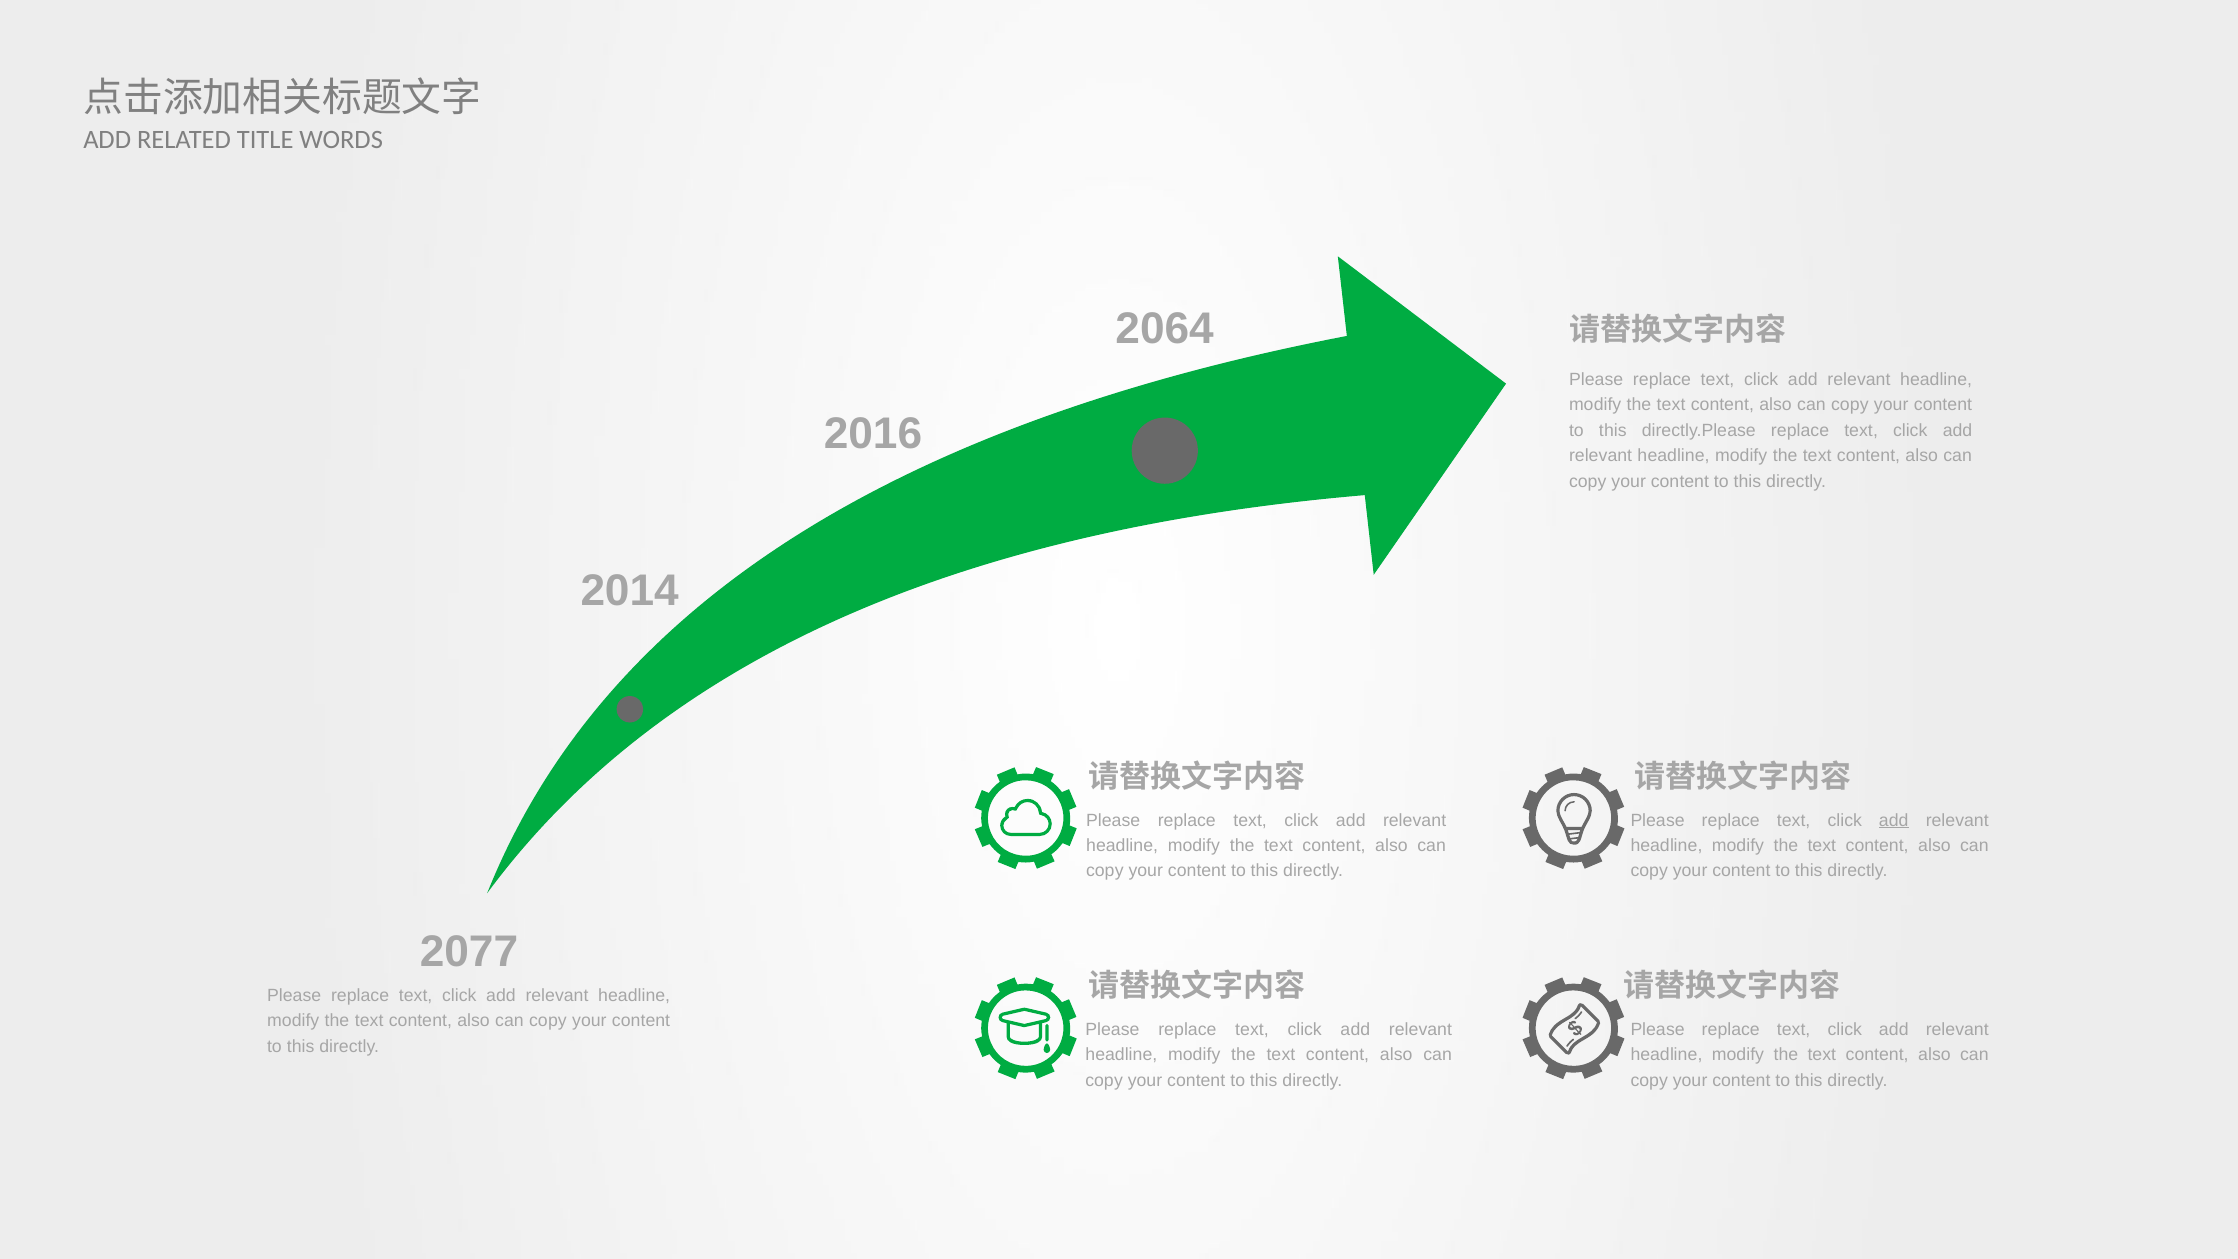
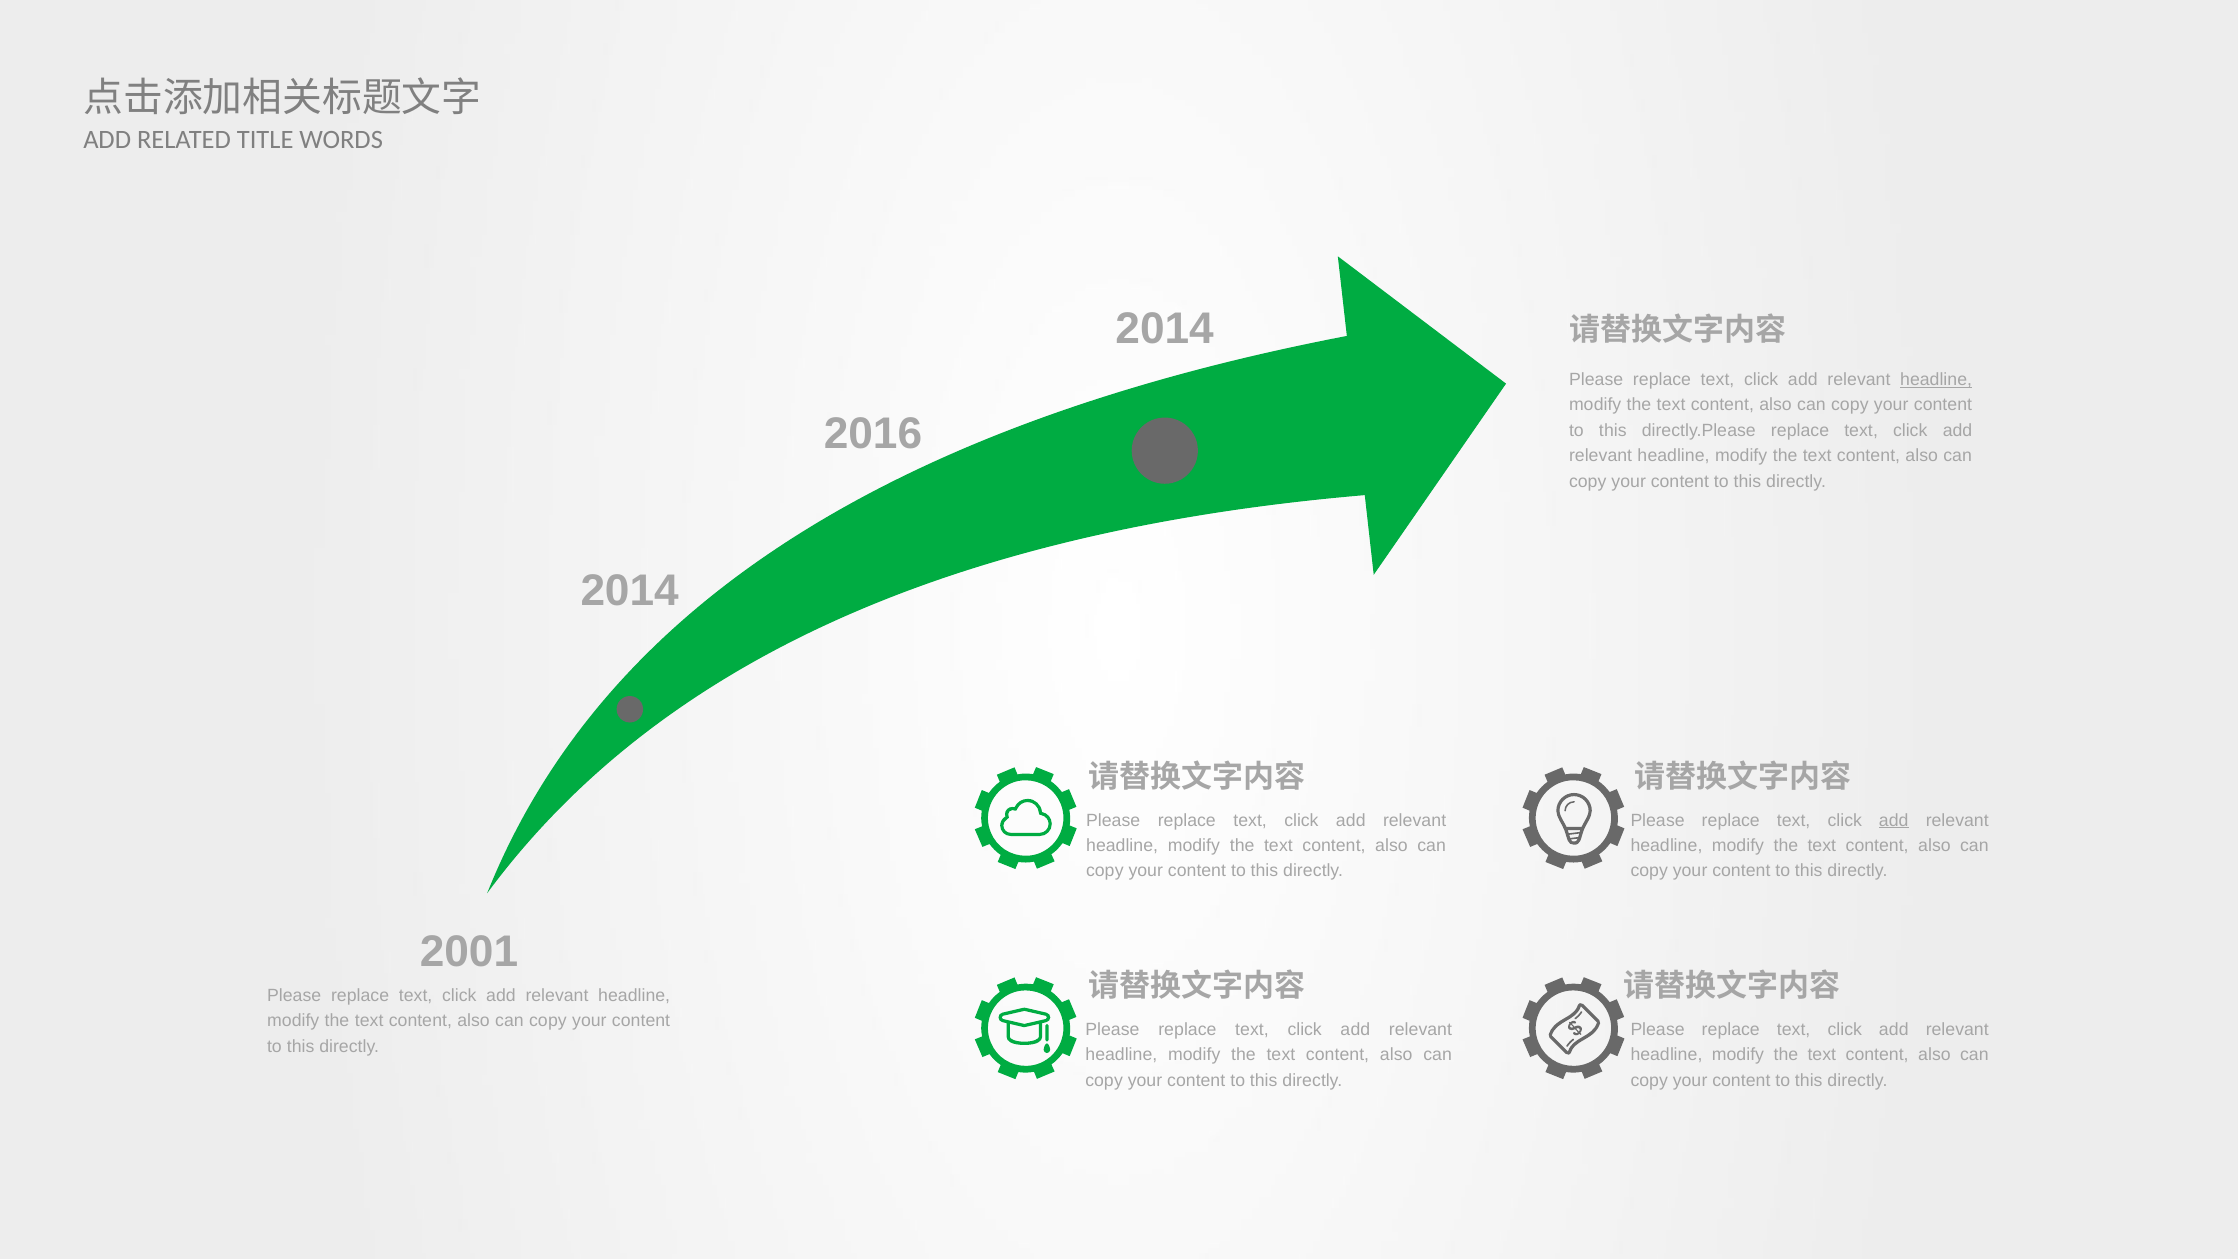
2064: 2064 -> 2014 (1165, 328)
headline underline: none -> present (1936, 380)
2077: 2077 -> 2001 (469, 952)
